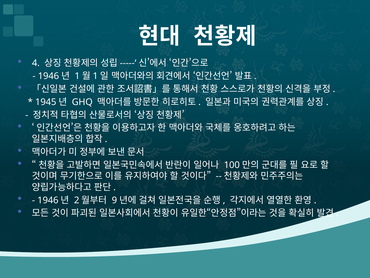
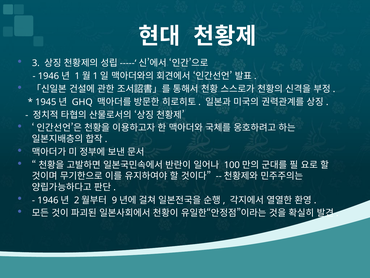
4: 4 -> 3 (36, 63)
